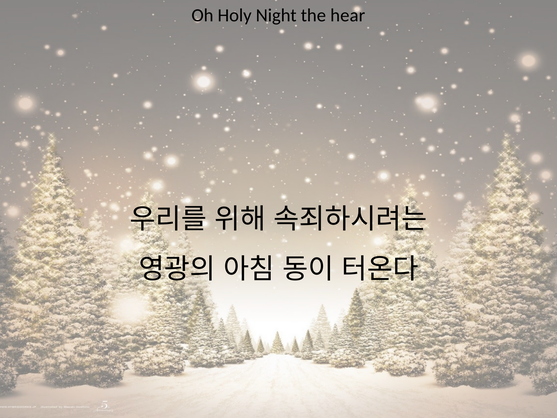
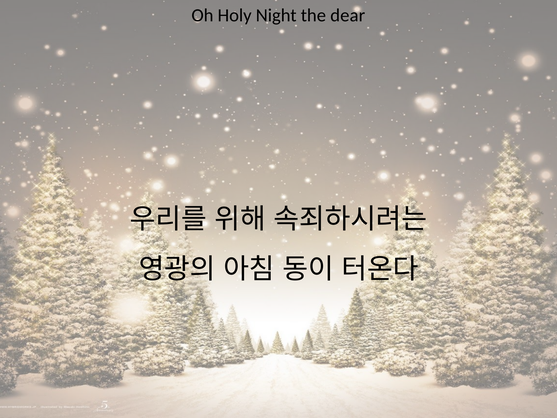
hear: hear -> dear (348, 15)
